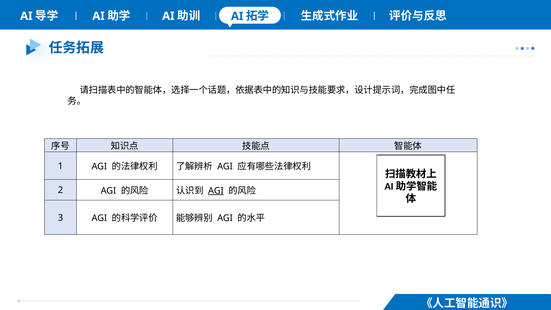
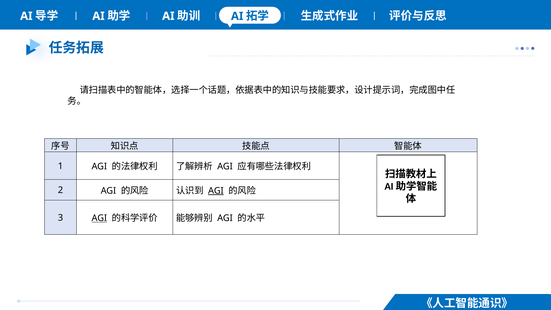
AGI underline: none -> present (99, 218)
